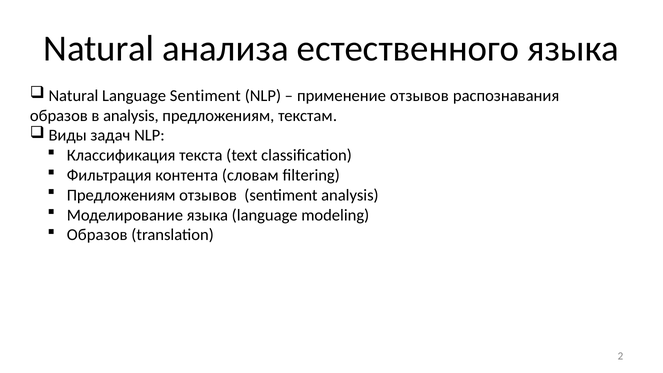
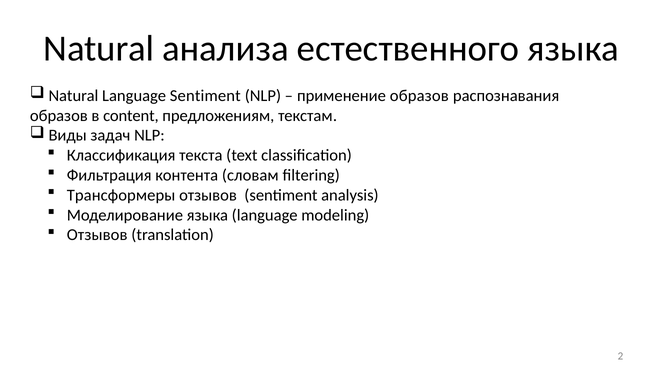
применение отзывов: отзывов -> образов (419, 96)
в analysis: analysis -> content (131, 116)
Предложениям: Предложениям -> Трансформеры (121, 195)
Образов: Образов -> Отзывов (97, 235)
